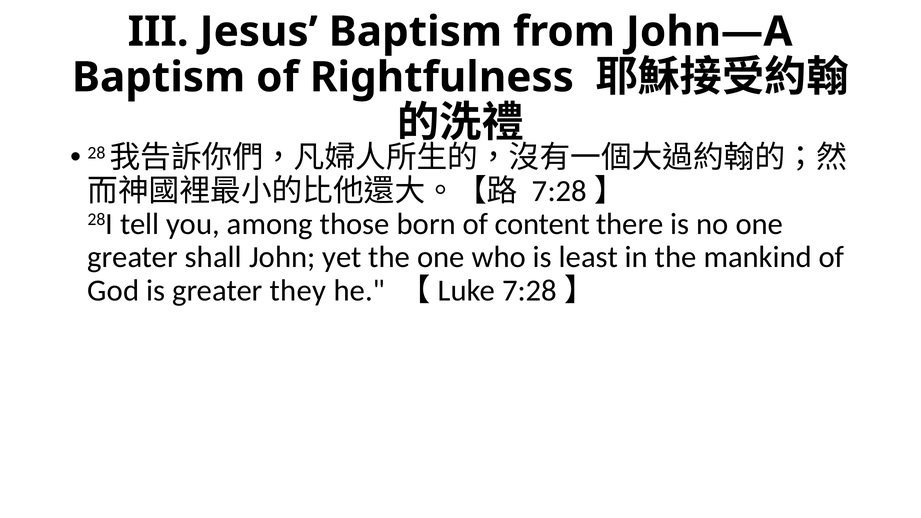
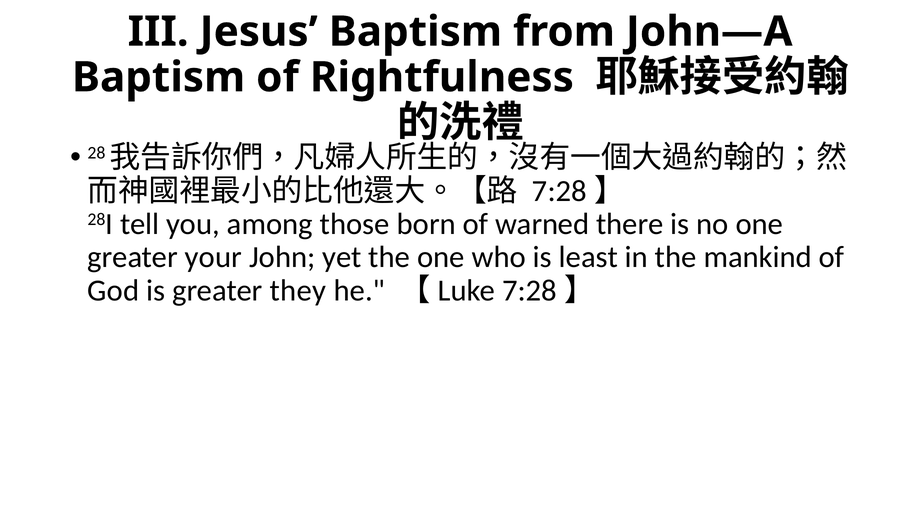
content: content -> warned (542, 224)
shall: shall -> your (213, 257)
